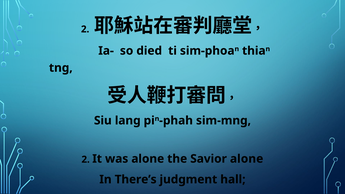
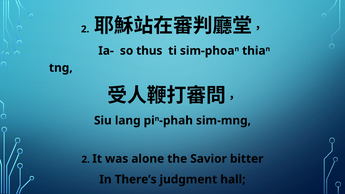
died: died -> thus (149, 51)
Savior alone: alone -> bitter (247, 159)
